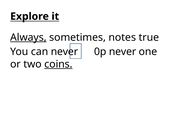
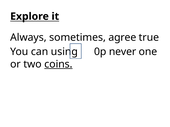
Always underline: present -> none (28, 38)
notes: notes -> agree (122, 38)
can never: never -> using (64, 52)
